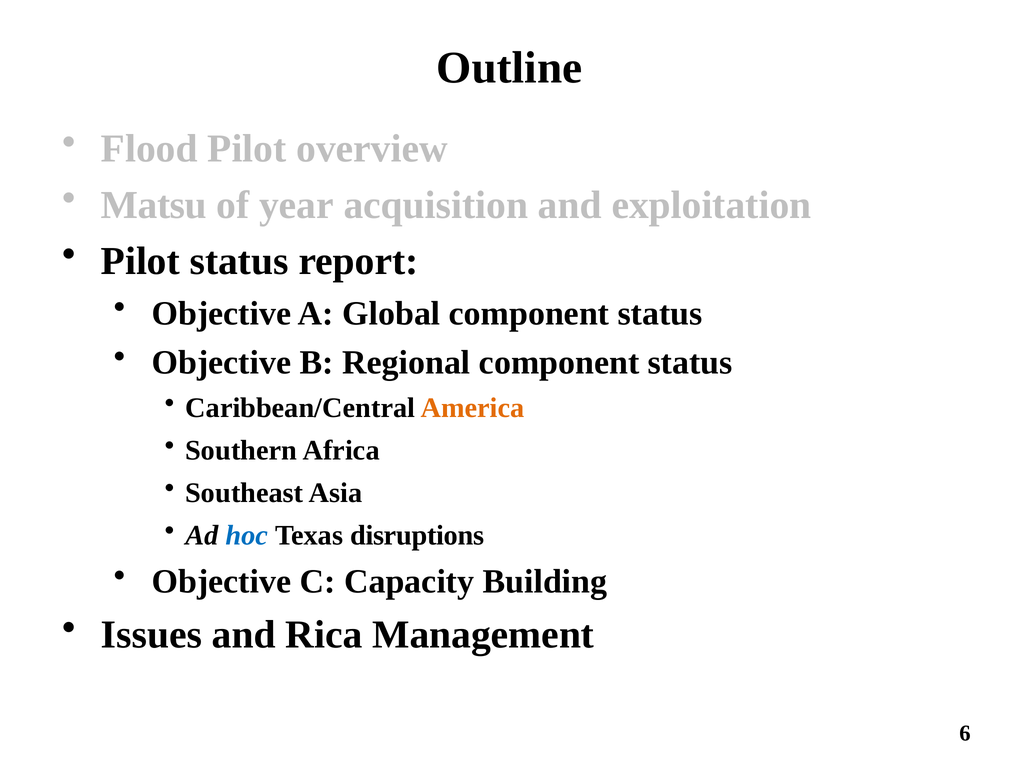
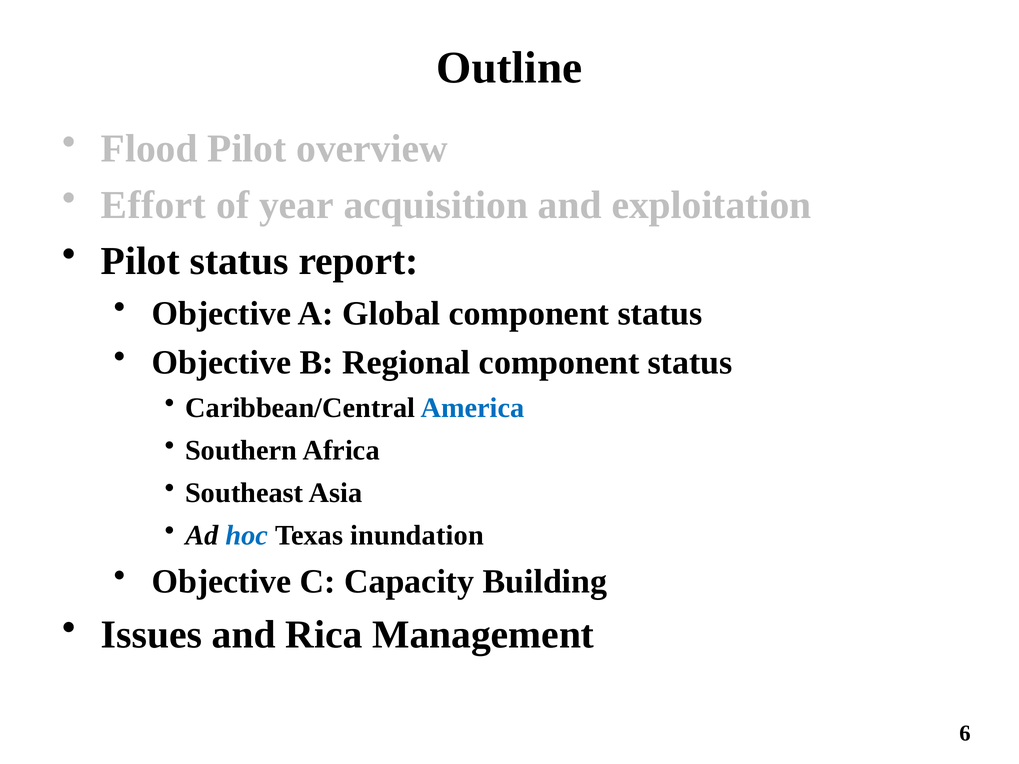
Matsu: Matsu -> Effort (153, 205)
America colour: orange -> blue (473, 408)
disruptions: disruptions -> inundation (417, 536)
